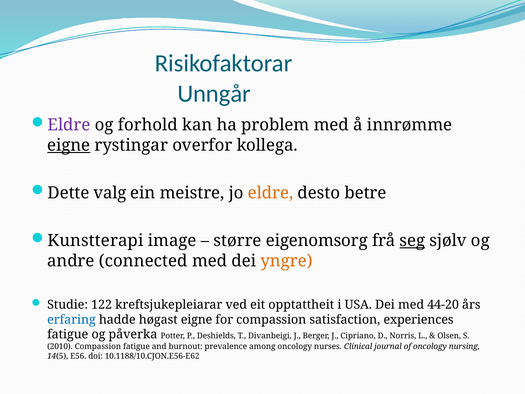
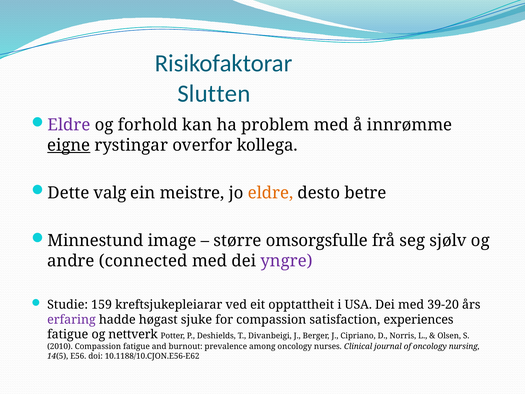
Unngår: Unngår -> Slutten (214, 94)
Kunstterapi: Kunstterapi -> Minnestund (96, 241)
eigenomsorg: eigenomsorg -> omsorgsfulle (317, 241)
seg underline: present -> none (412, 241)
yngre colour: orange -> purple (286, 261)
122: 122 -> 159 (102, 305)
44-20: 44-20 -> 39-20 (443, 305)
erfaring colour: blue -> purple (71, 319)
høgast eigne: eigne -> sjuke (196, 319)
påverka: påverka -> nettverk (133, 334)
